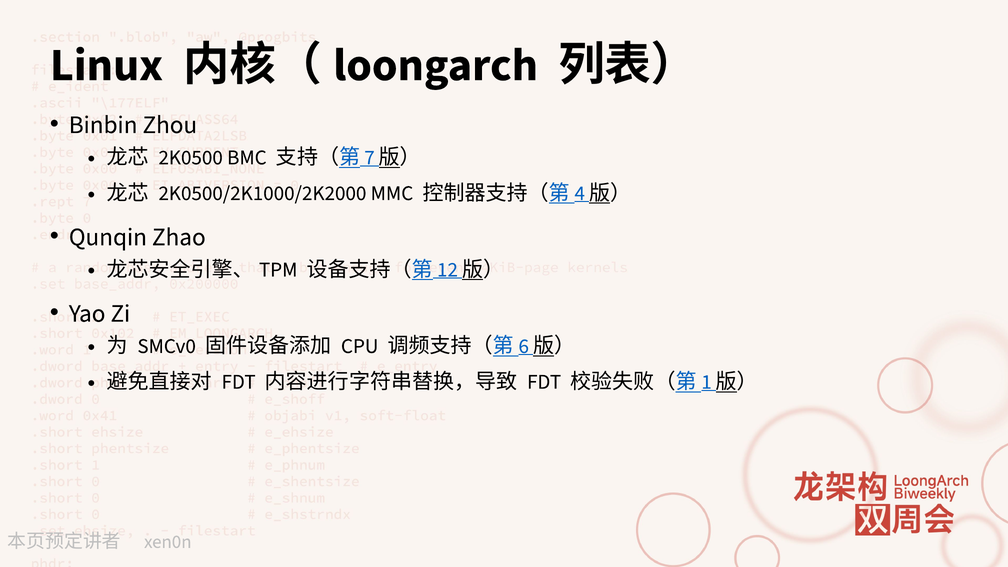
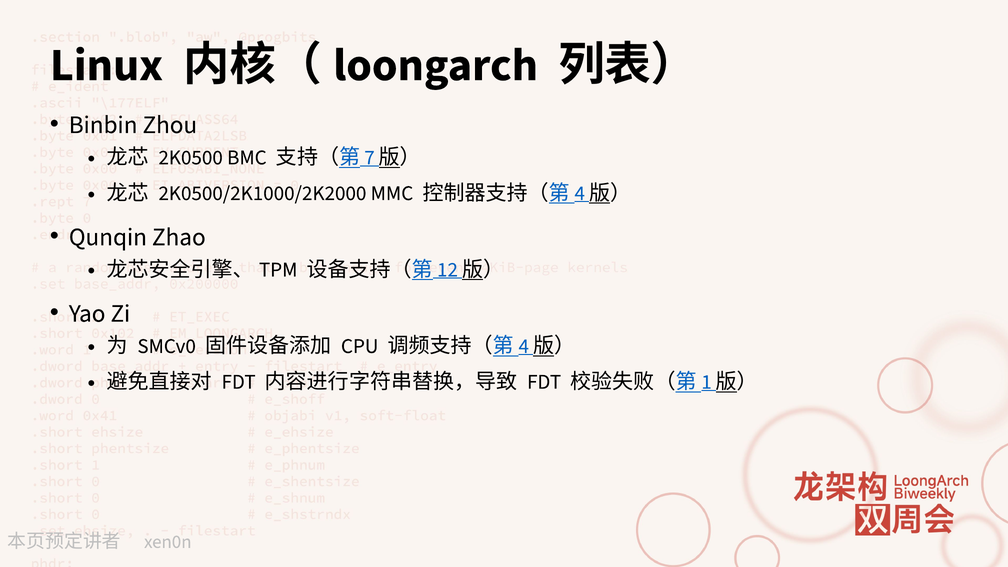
6: 6 -> 4 (524, 346)
